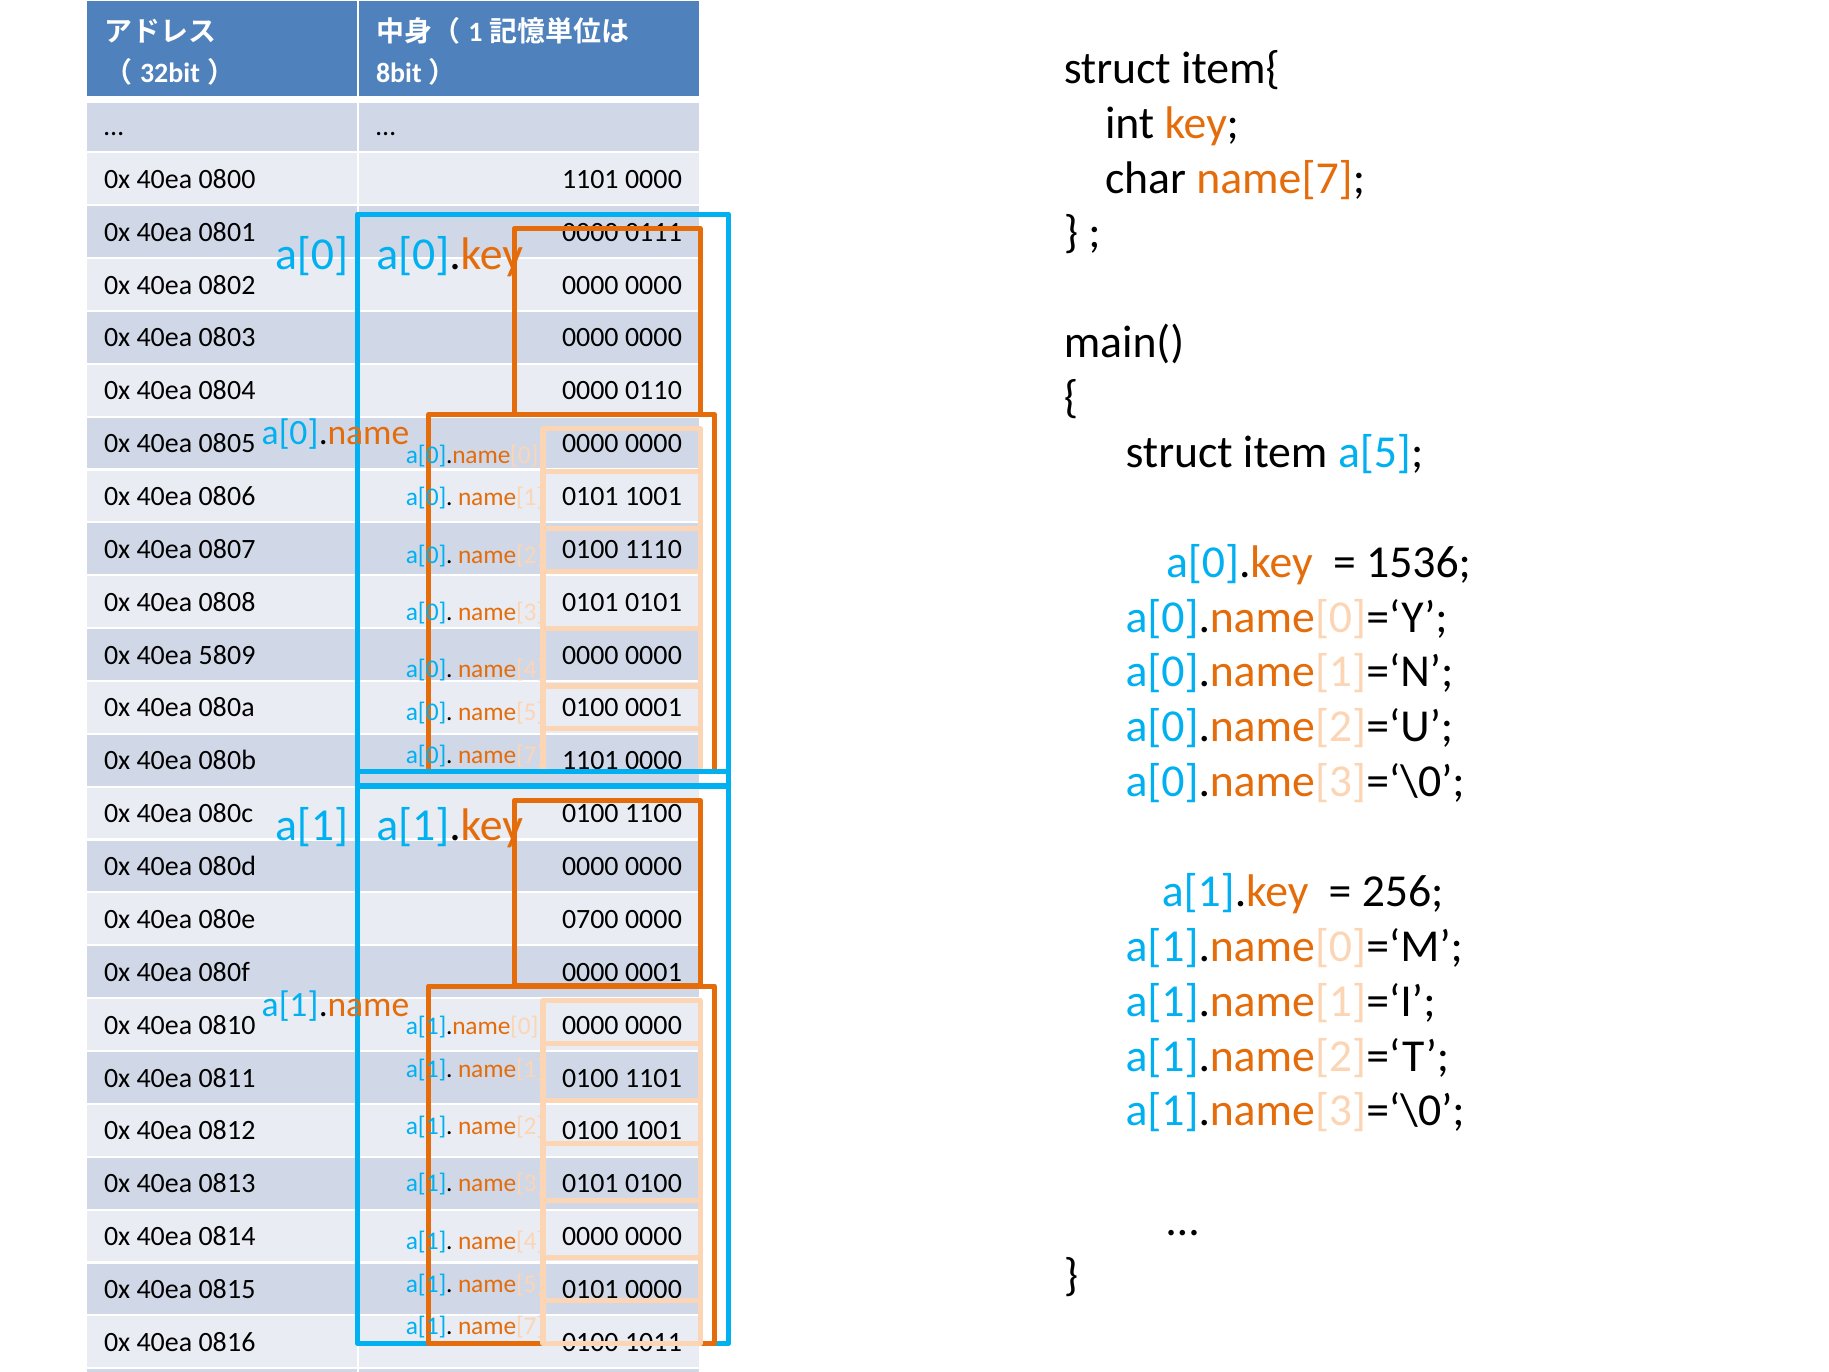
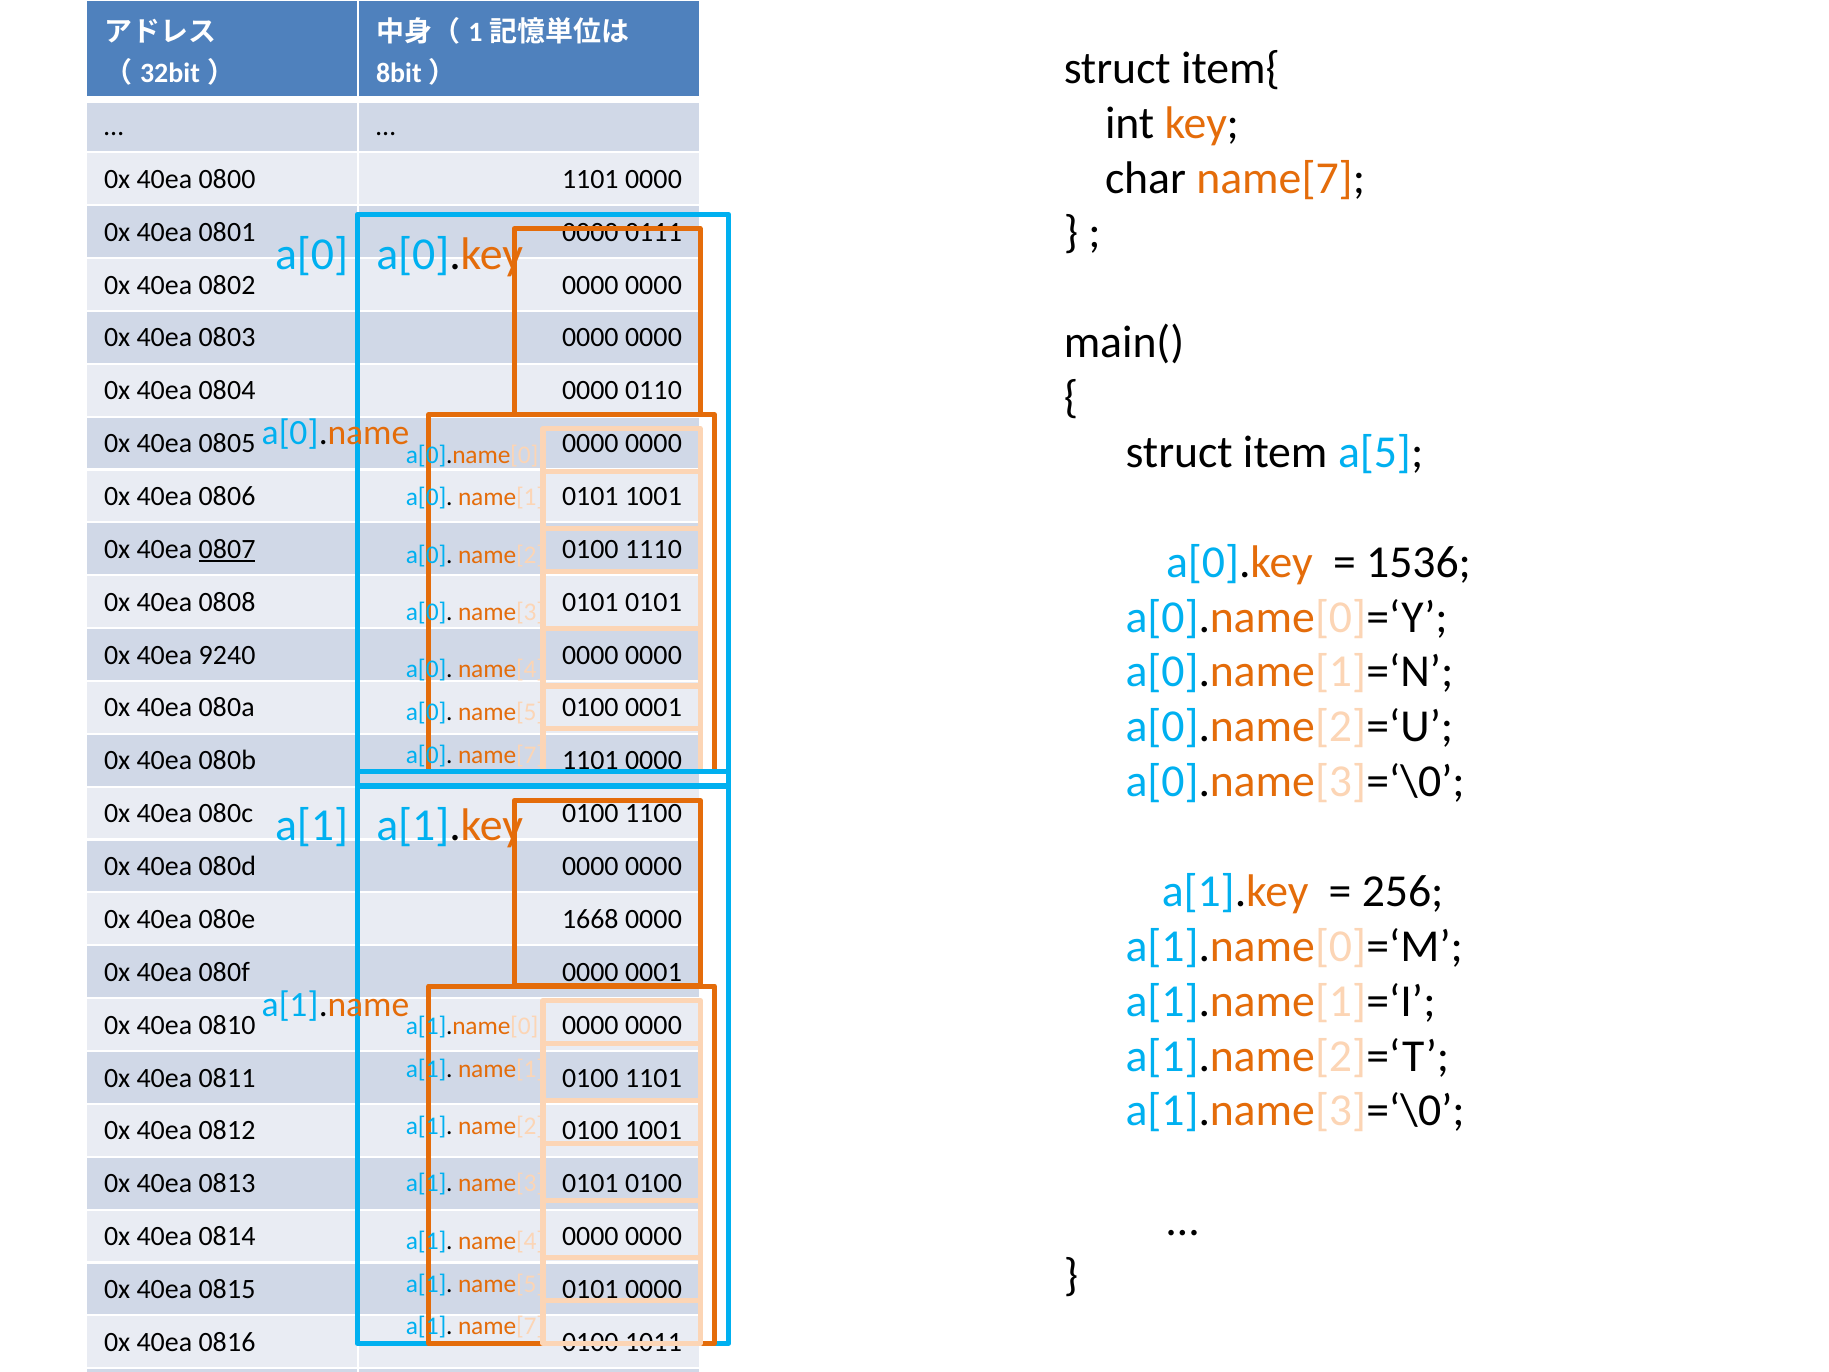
0807 underline: none -> present (227, 549)
5809: 5809 -> 9240 (227, 655)
0700: 0700 -> 1668 (590, 919)
